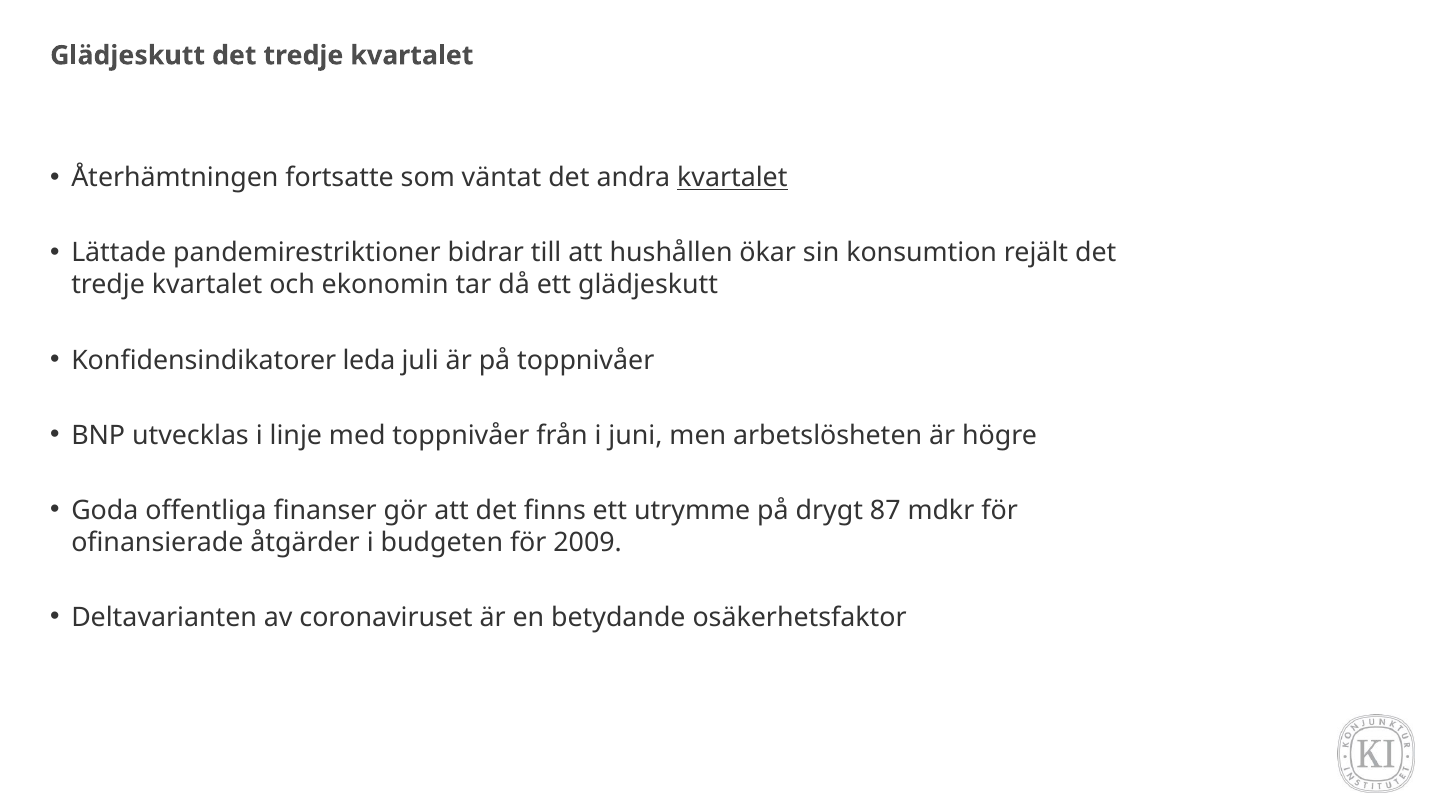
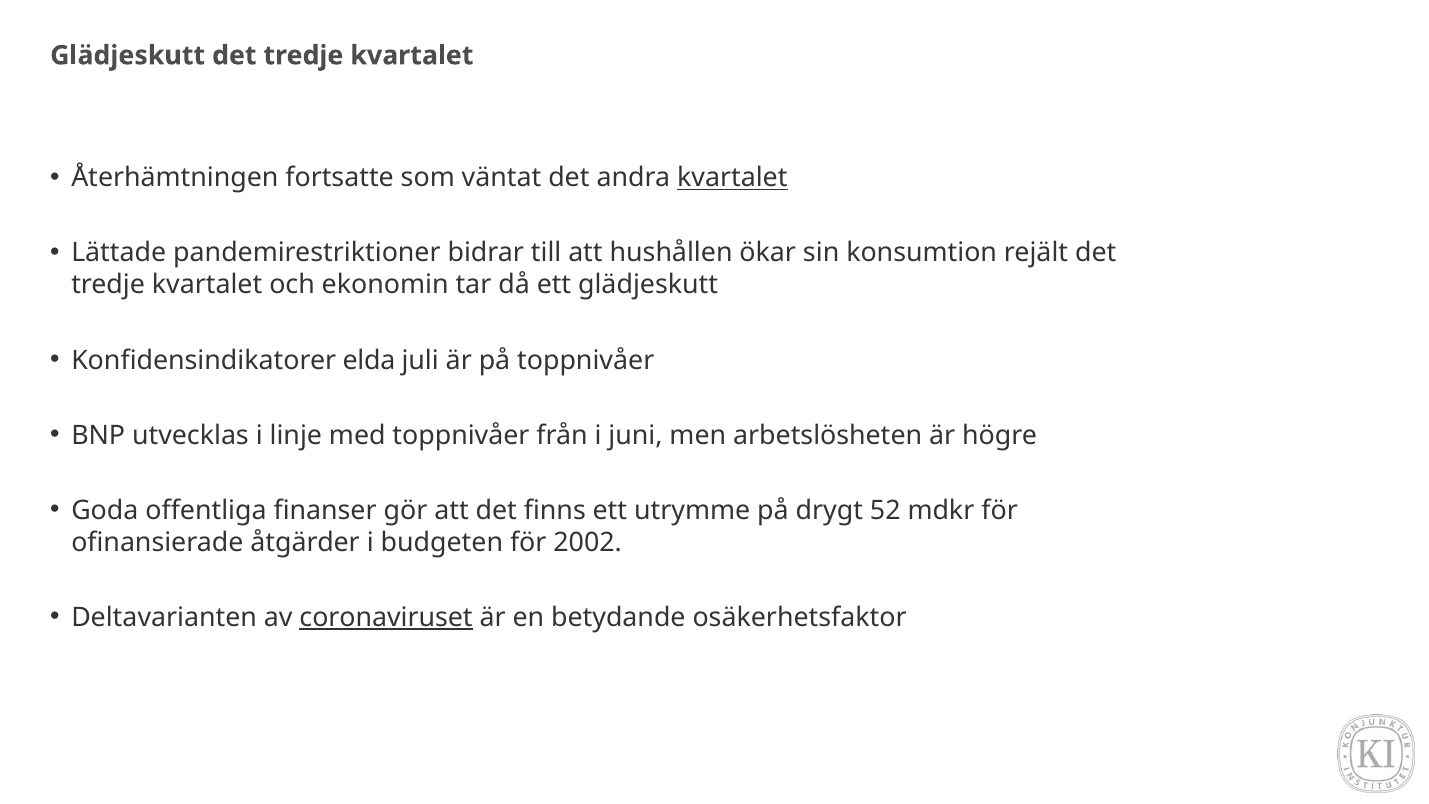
leda: leda -> elda (369, 360)
87: 87 -> 52 (885, 510)
2009: 2009 -> 2002 (588, 542)
coronaviruset underline: none -> present (386, 617)
